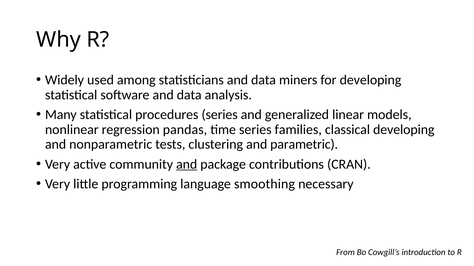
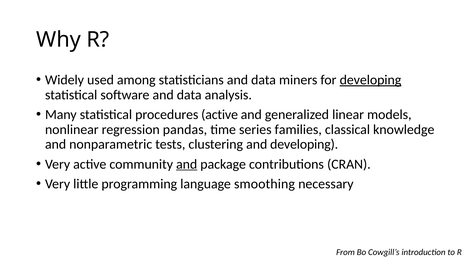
developing underline: none -> present (370, 80)
procedures series: series -> active (220, 115)
classical developing: developing -> knowledge (404, 130)
and parametric: parametric -> developing (304, 145)
